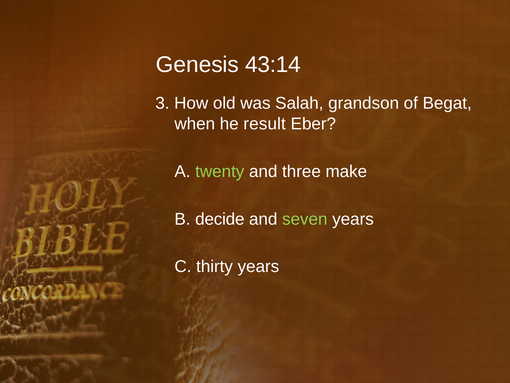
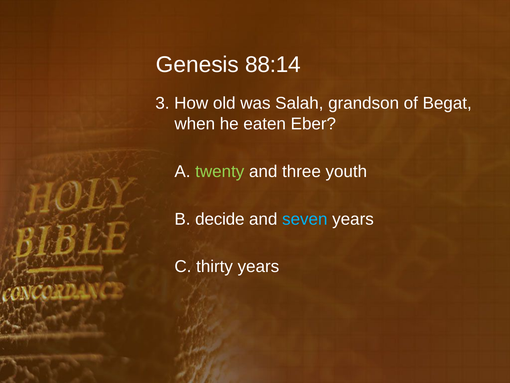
43:14: 43:14 -> 88:14 (273, 64)
result: result -> eaten (265, 124)
make: make -> youth (346, 171)
seven colour: light green -> light blue (305, 219)
